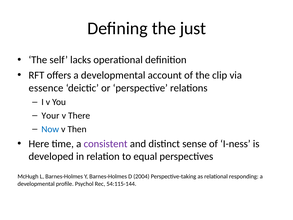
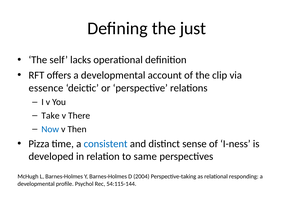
Your: Your -> Take (50, 115)
Here: Here -> Pizza (39, 144)
consistent colour: purple -> blue (106, 144)
equal: equal -> same (145, 156)
